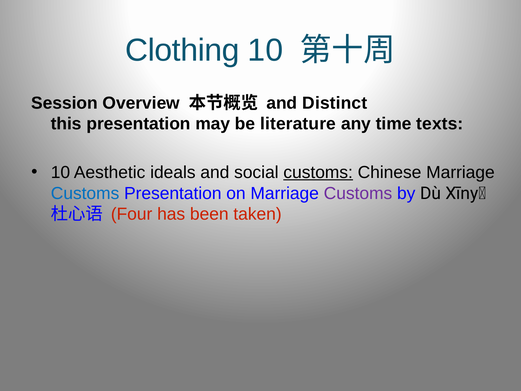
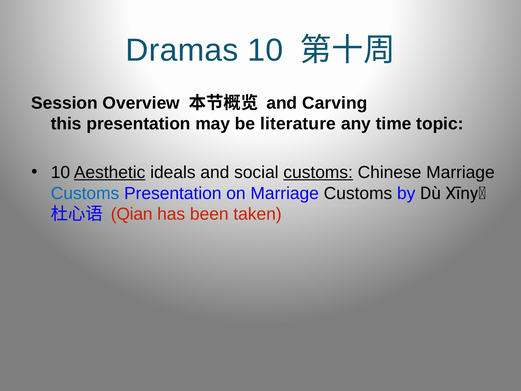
Clothing: Clothing -> Dramas (182, 50)
Distinct: Distinct -> Carving (335, 103)
texts: texts -> topic (440, 124)
Aesthetic underline: none -> present (110, 172)
Customs colour: purple -> black (358, 193)
Four: Four -> Qian (132, 214)
